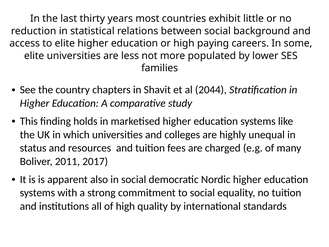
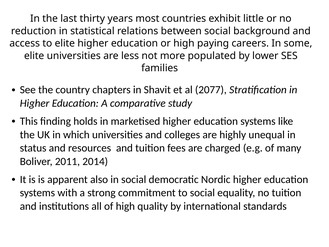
2044: 2044 -> 2077 (211, 90)
2017: 2017 -> 2014 (95, 161)
